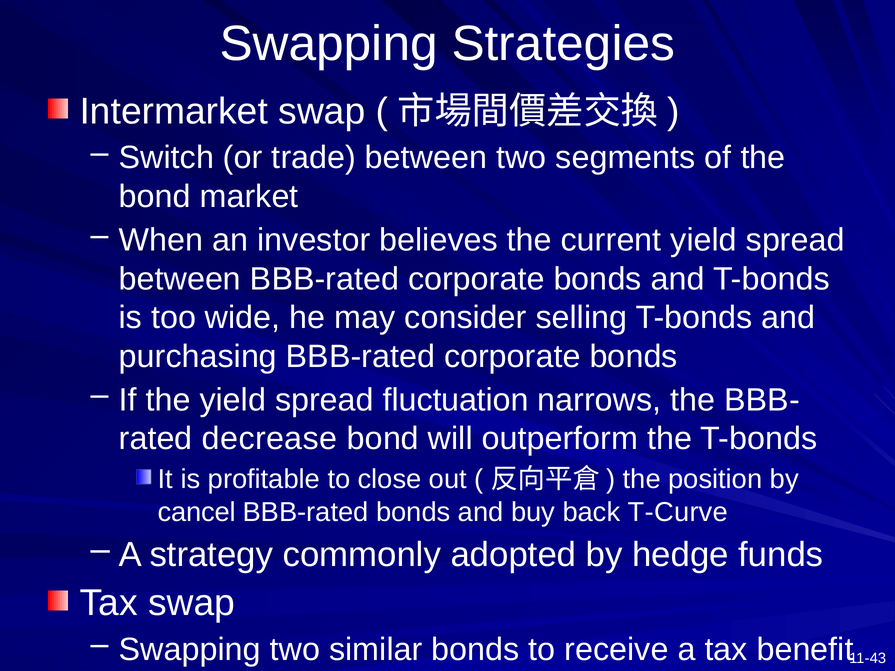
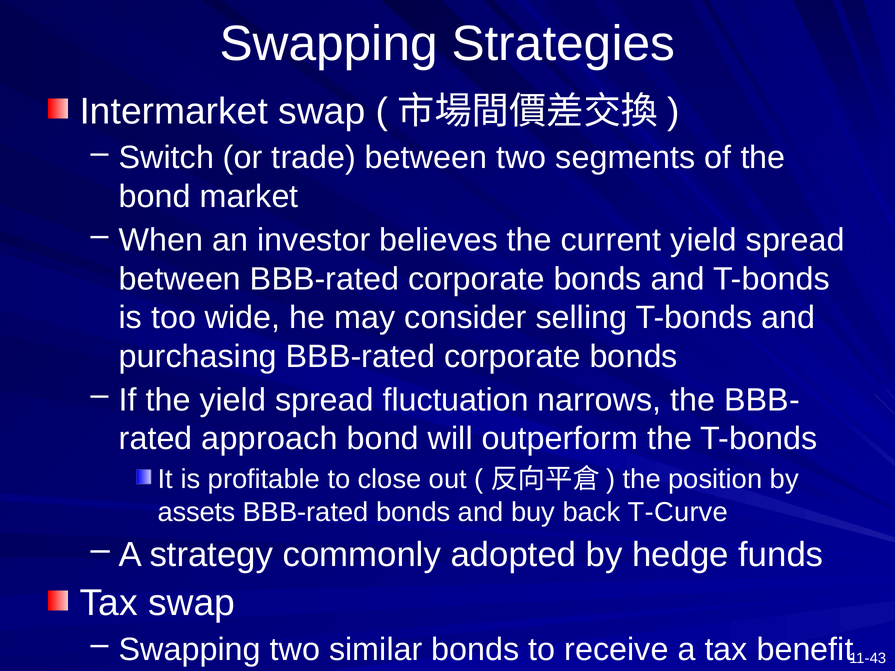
decrease: decrease -> approach (270, 439)
cancel: cancel -> assets (197, 512)
